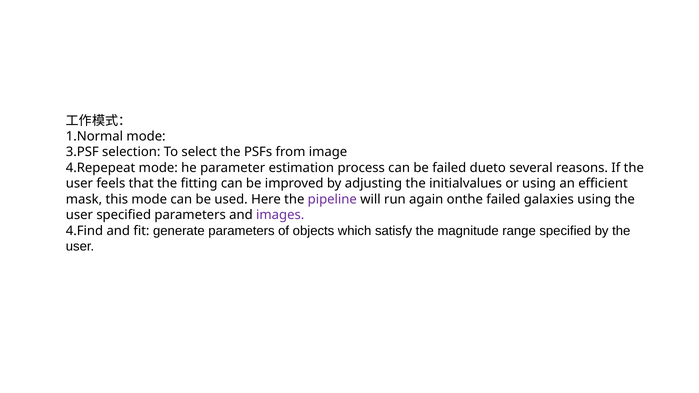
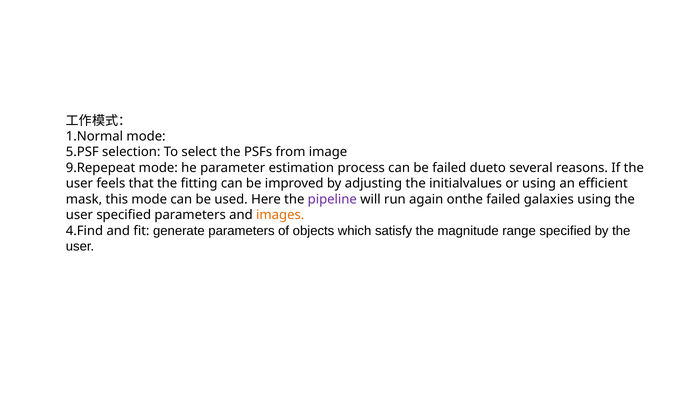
3.PSF: 3.PSF -> 5.PSF (82, 152)
4.Repepeat: 4.Repepeat -> 9.Repepeat (101, 168)
images colour: purple -> orange (280, 215)
